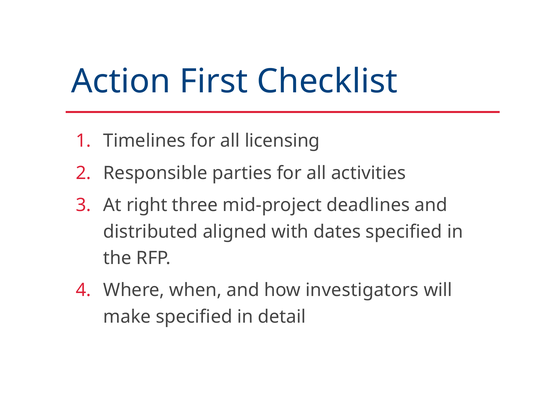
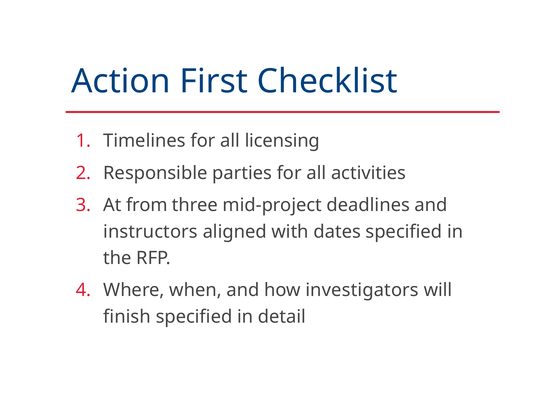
right: right -> from (147, 205)
distributed: distributed -> instructors (151, 232)
make: make -> finish (127, 317)
